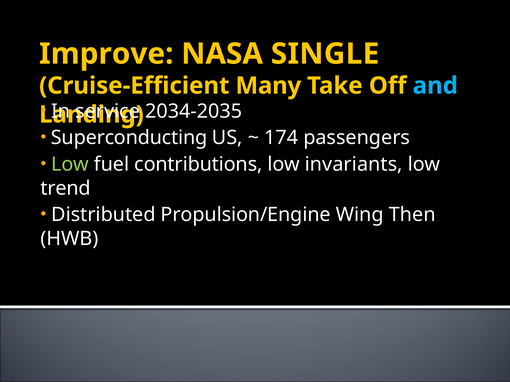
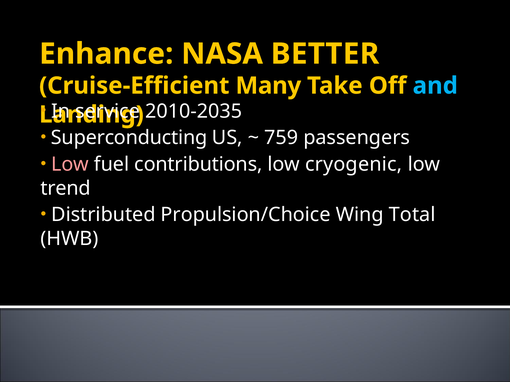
Improve: Improve -> Enhance (106, 54)
SINGLE: SINGLE -> BETTER (325, 54)
2034-2035: 2034-2035 -> 2010-2035 (194, 111)
174: 174 -> 759 (281, 138)
Low colour: light green -> pink (70, 165)
invariants: invariants -> cryogenic (354, 165)
Propulsion/Engine: Propulsion/Engine -> Propulsion/Choice (246, 215)
Then: Then -> Total (412, 215)
